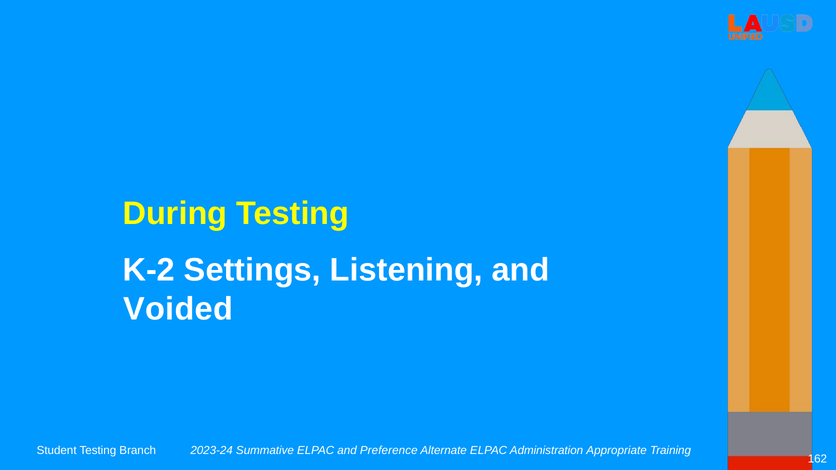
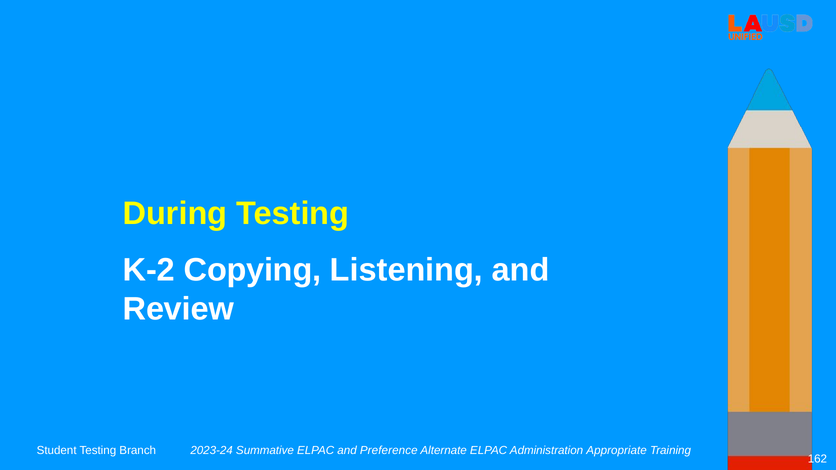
Settings: Settings -> Copying (253, 270)
Voided: Voided -> Review (178, 309)
